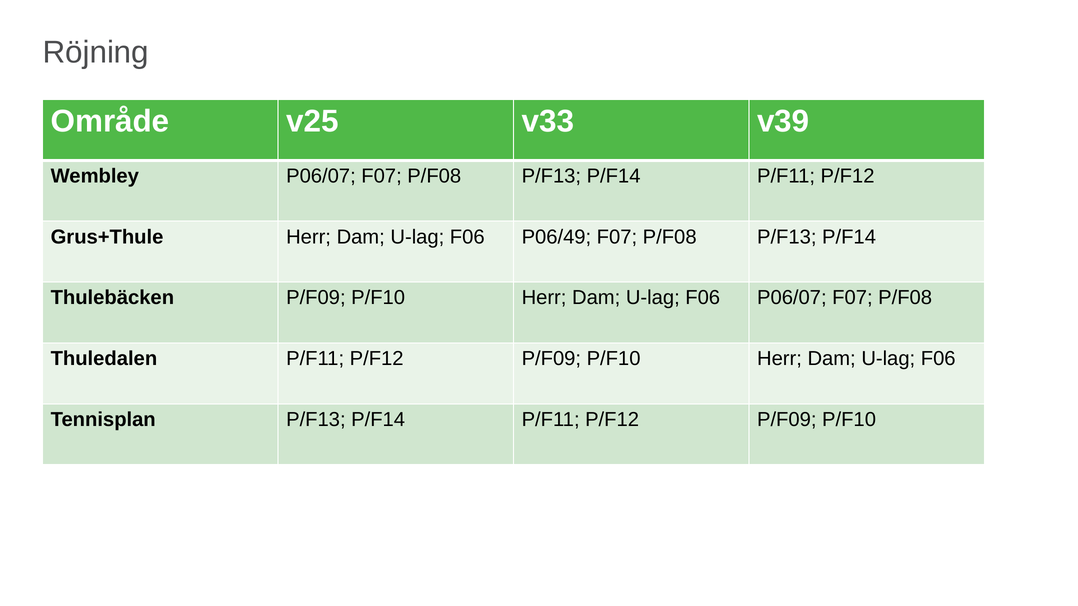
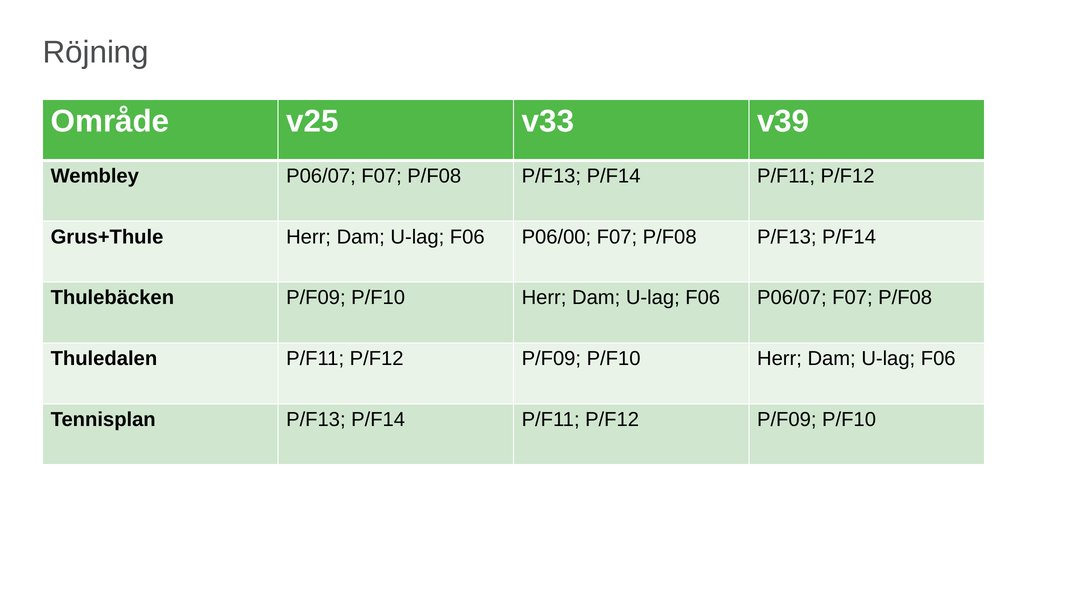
P06/49: P06/49 -> P06/00 (556, 237)
